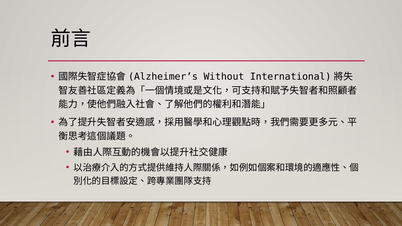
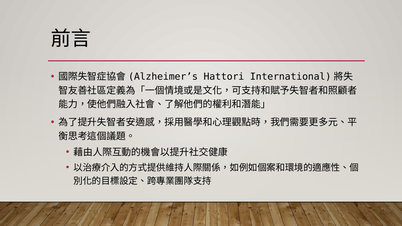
Without: Without -> Hattori (224, 77)
